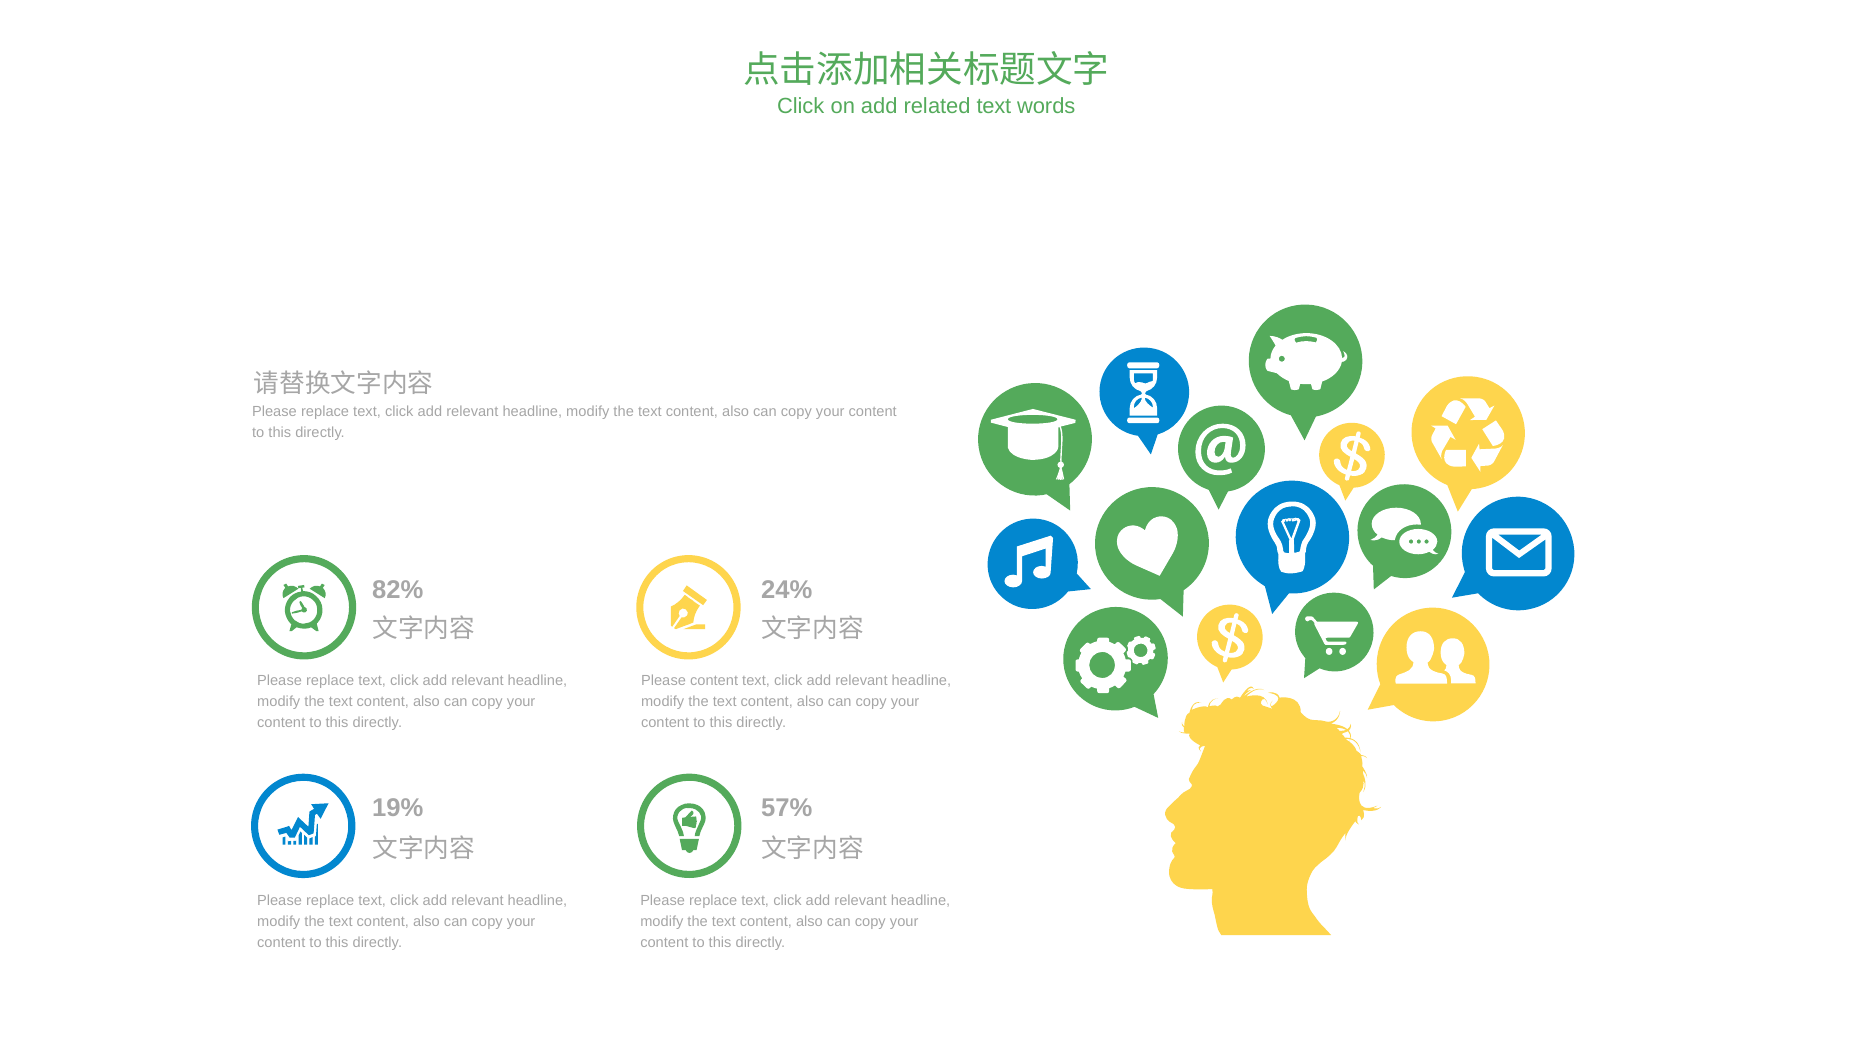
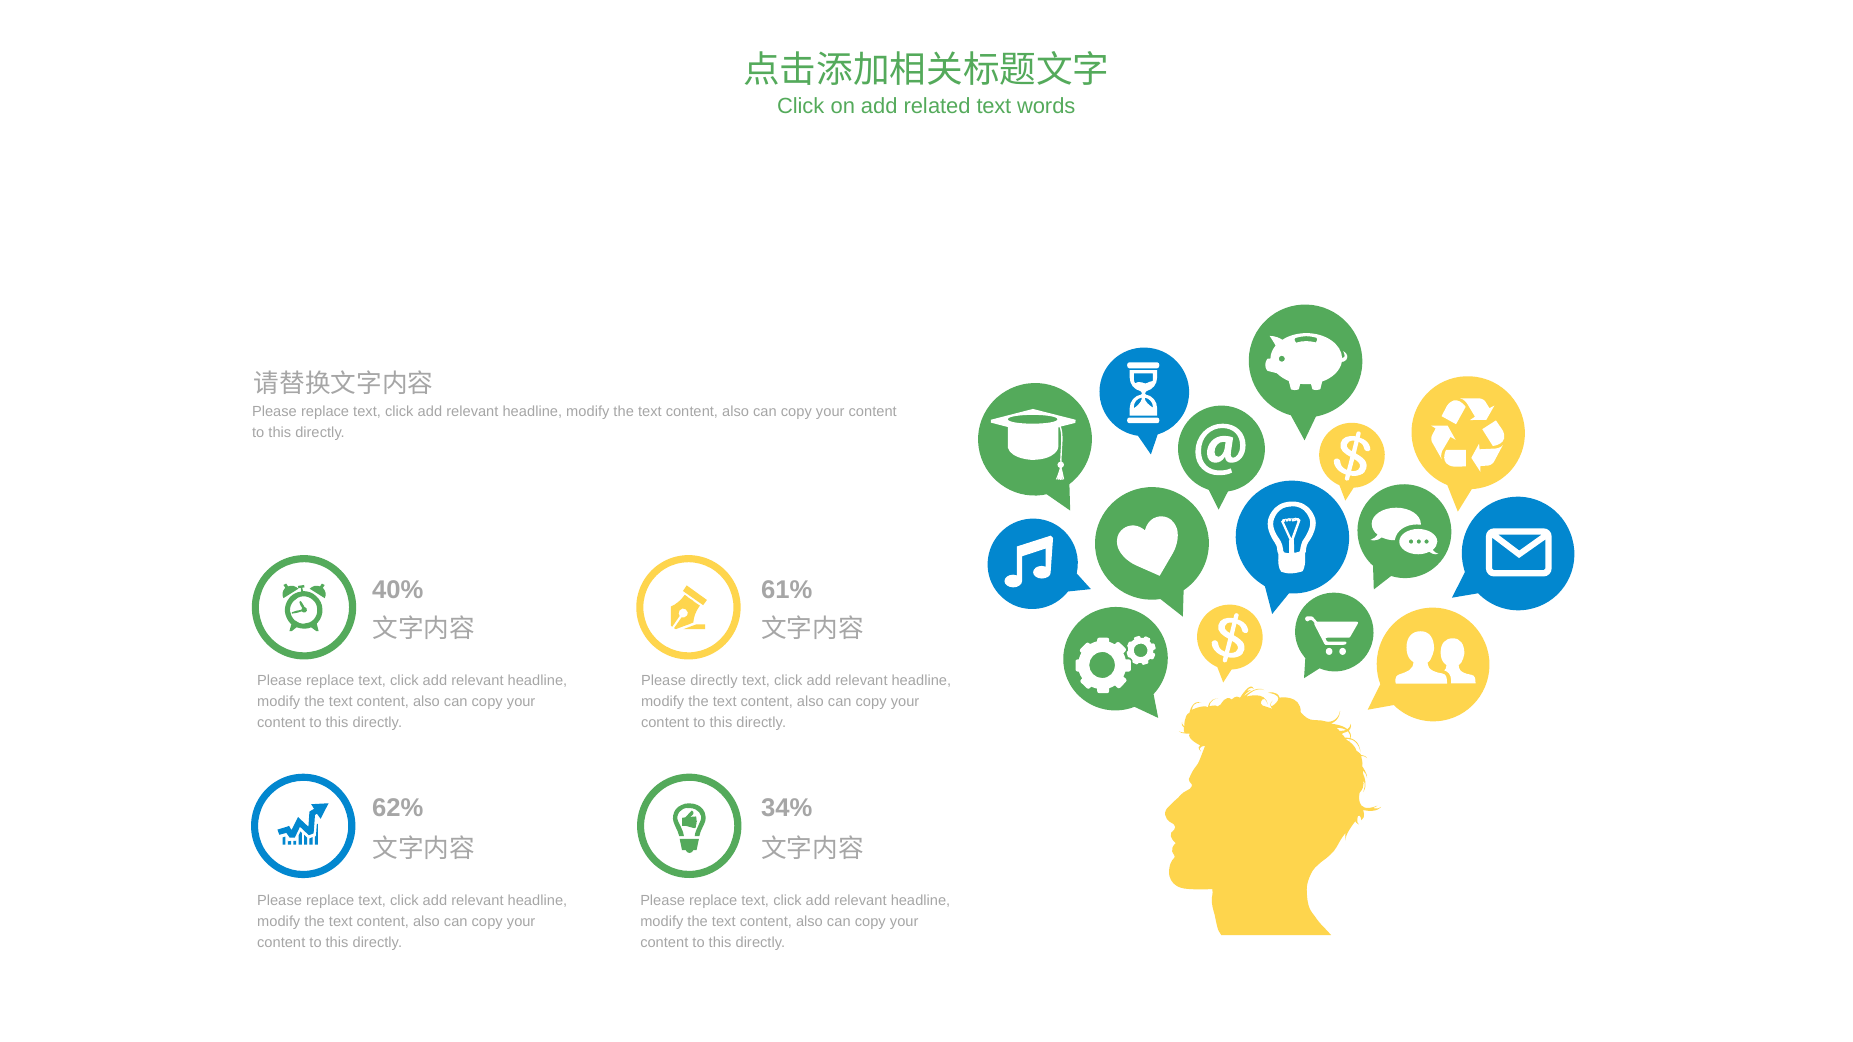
82%: 82% -> 40% (398, 591)
24%: 24% -> 61% (787, 591)
Please content: content -> directly (714, 681)
19%: 19% -> 62% (398, 808)
57%: 57% -> 34% (787, 808)
